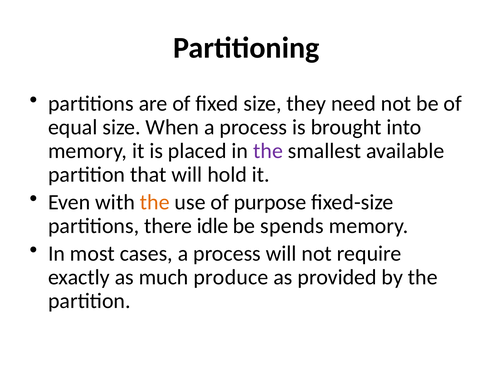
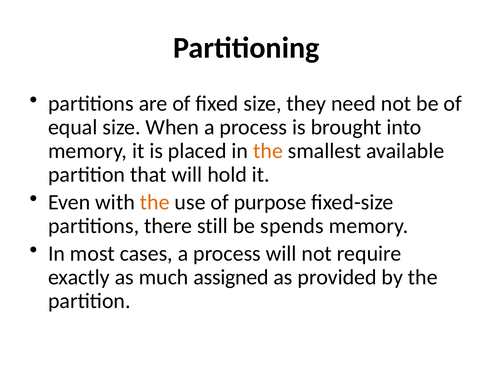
the colour: purple -> orange (268, 151)
idle: idle -> still (213, 226)
produce: produce -> assigned (231, 277)
